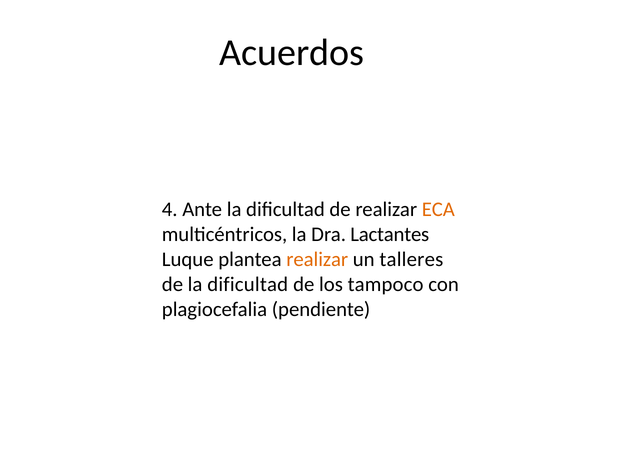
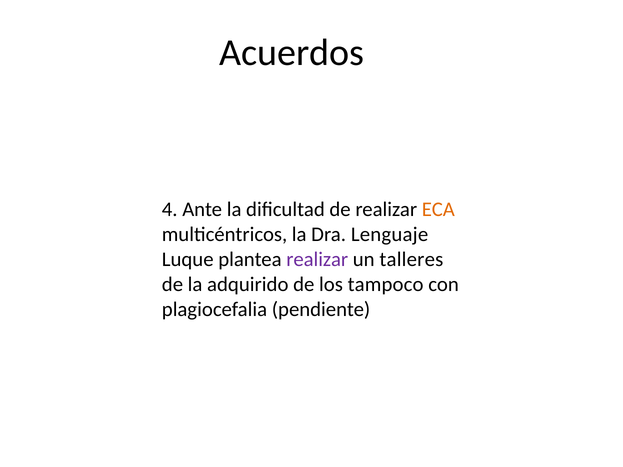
Lactantes: Lactantes -> Lenguaje (390, 235)
realizar colour: orange -> purple (317, 260)
de la dificultad: dificultad -> adquirido (248, 284)
